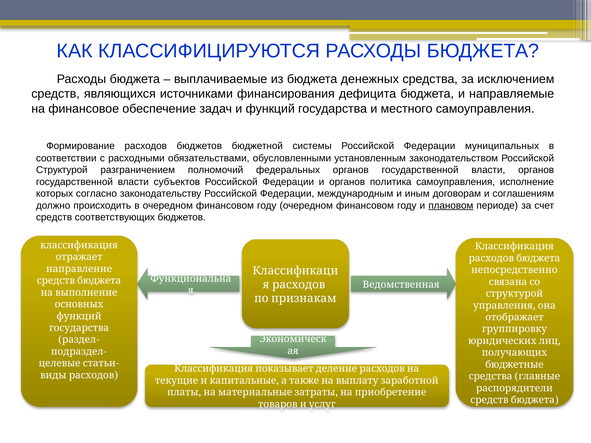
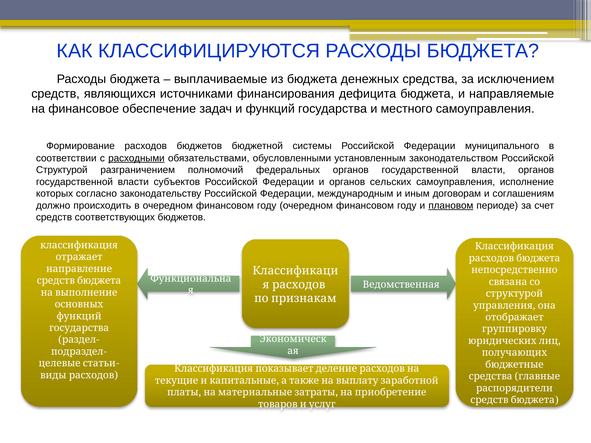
муниципальных: муниципальных -> муниципального (502, 146)
расходными underline: none -> present (136, 158)
политика: политика -> сельских (391, 182)
